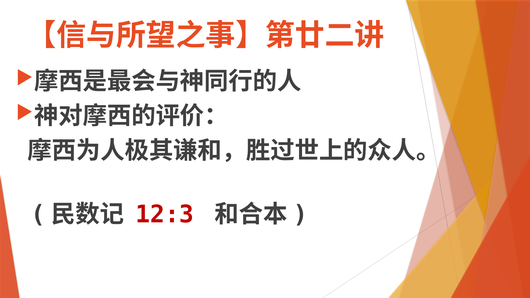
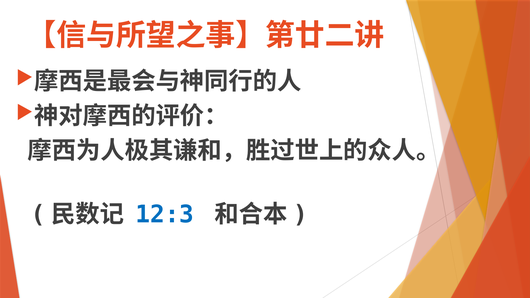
12:3 colour: red -> blue (165, 215)
